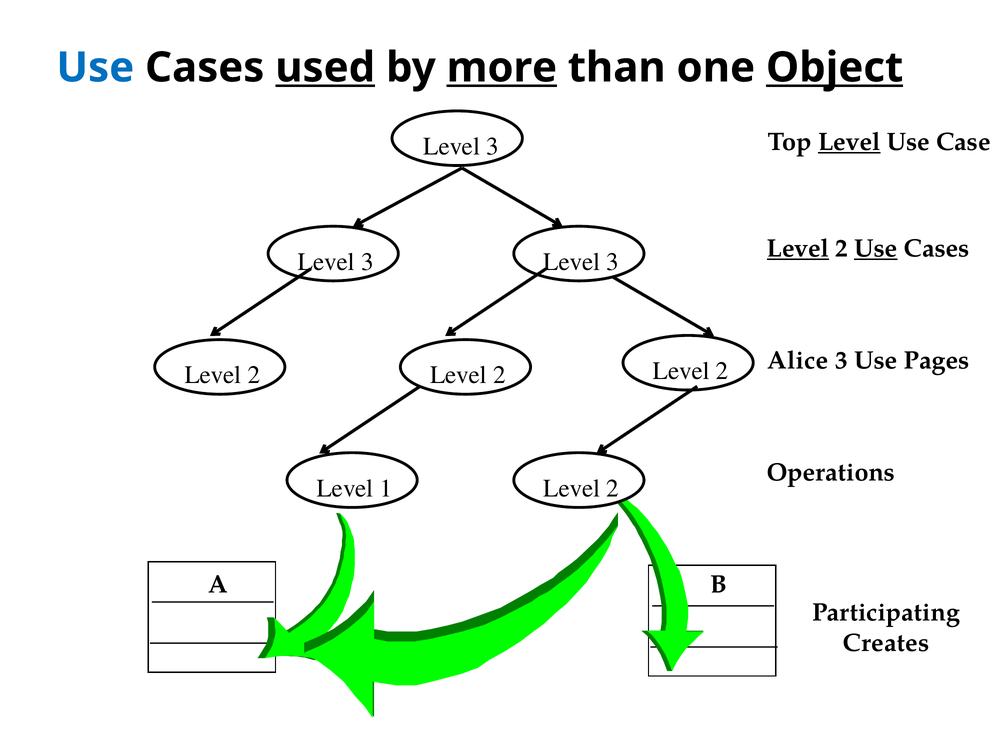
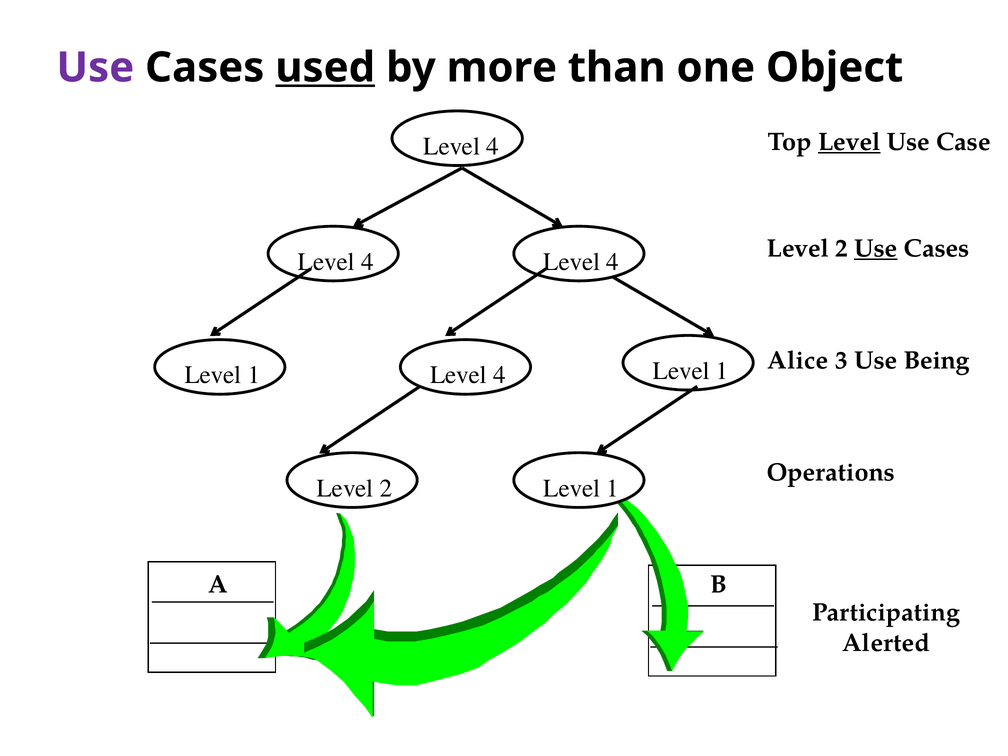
Use colour: blue -> purple (95, 68)
more underline: present -> none (502, 68)
Object underline: present -> none (835, 68)
3: 3 -> 4 (493, 146)
Level underline: present -> none (798, 248)
3: 3 -> 4 (367, 262)
3: 3 -> 4 (613, 262)
Pages: Pages -> Being (937, 360)
2: 2 -> 1 (722, 371)
2: 2 -> 1 (254, 375)
2: 2 -> 4 (499, 375)
1: 1 -> 2 (386, 488)
2: 2 -> 1 (613, 488)
Creates: Creates -> Alerted (886, 643)
